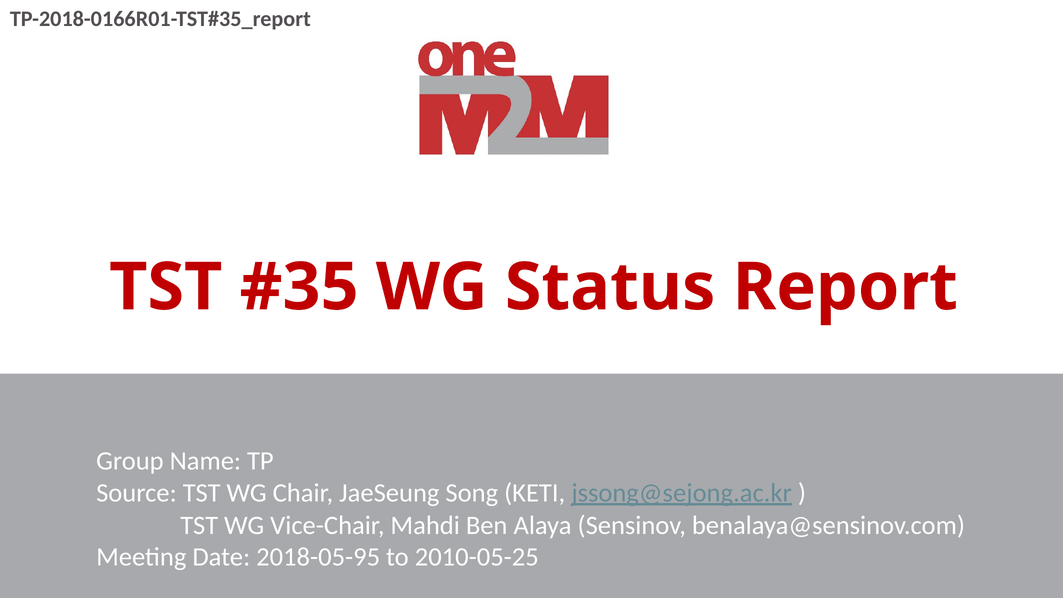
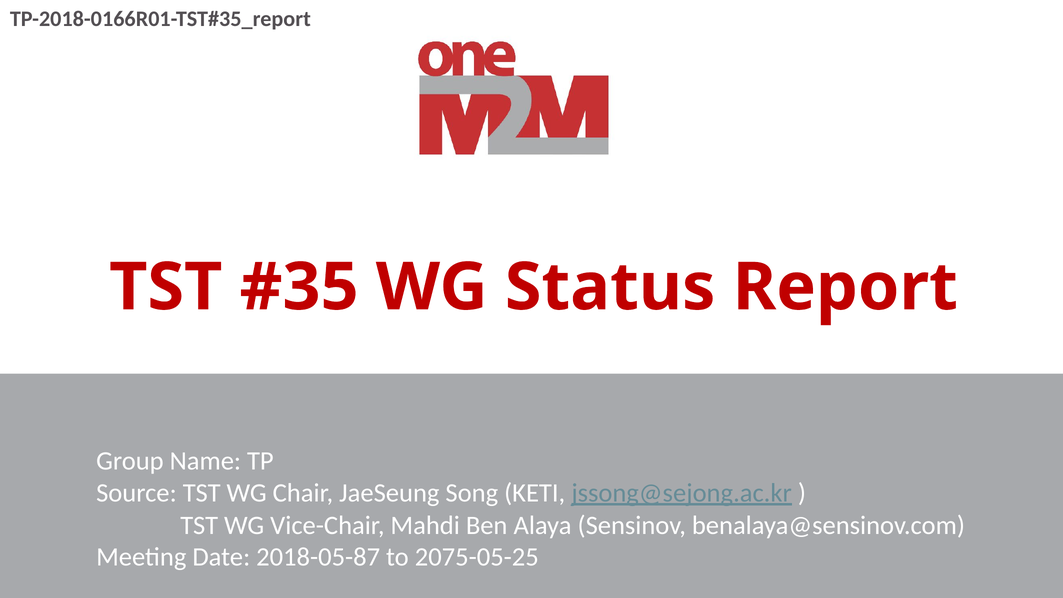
2018-05-95: 2018-05-95 -> 2018-05-87 (318, 557)
2010-05-25: 2010-05-25 -> 2075-05-25 (477, 557)
